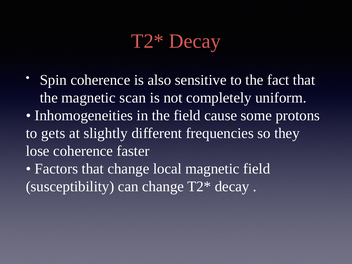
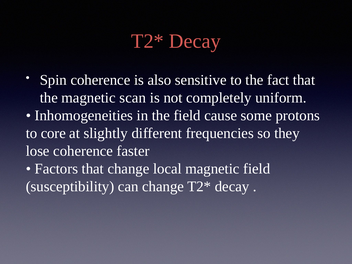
gets: gets -> core (53, 133)
